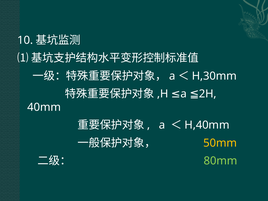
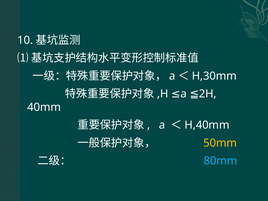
80mm colour: light green -> light blue (221, 161)
